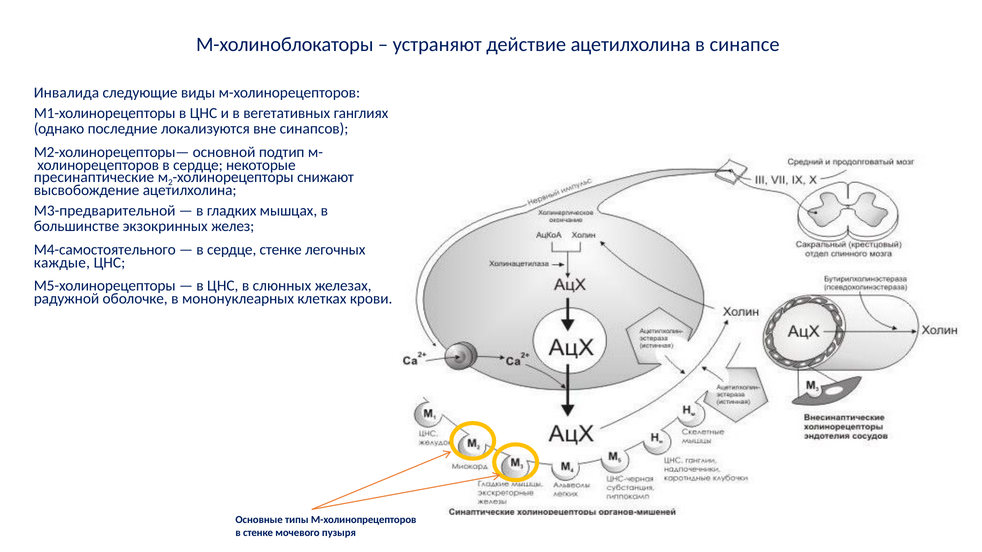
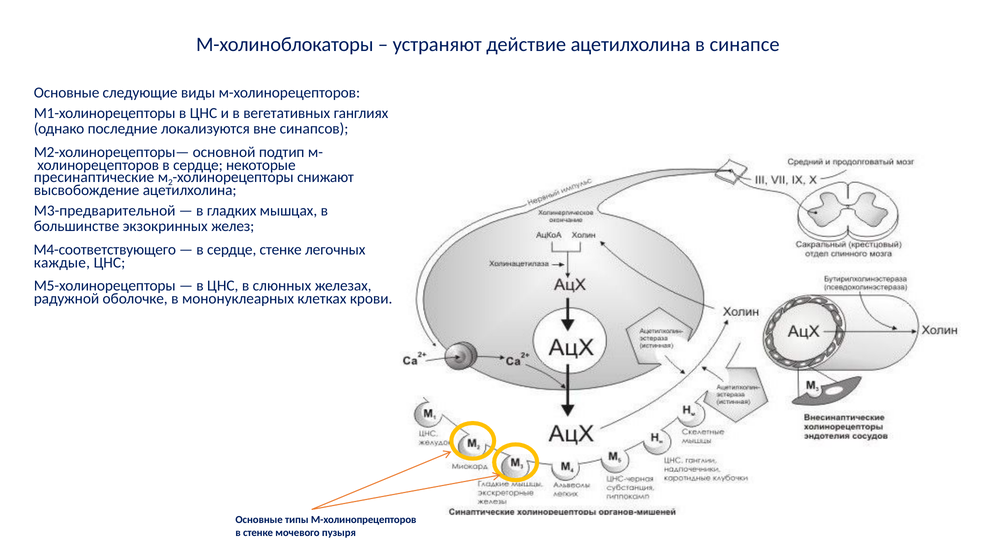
Инвалида: Инвалида -> Основные (67, 93)
М4-самостоятельного: М4-самостоятельного -> М4-соответствующего (105, 250)
